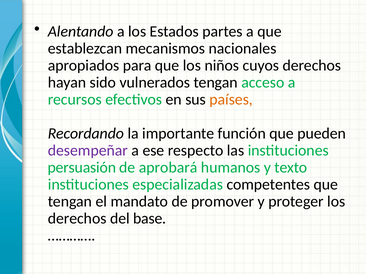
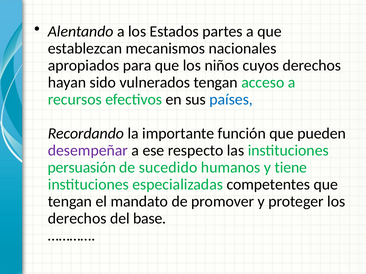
países colour: orange -> blue (231, 100)
aprobará: aprobará -> sucedido (168, 168)
texto: texto -> tiene (291, 168)
